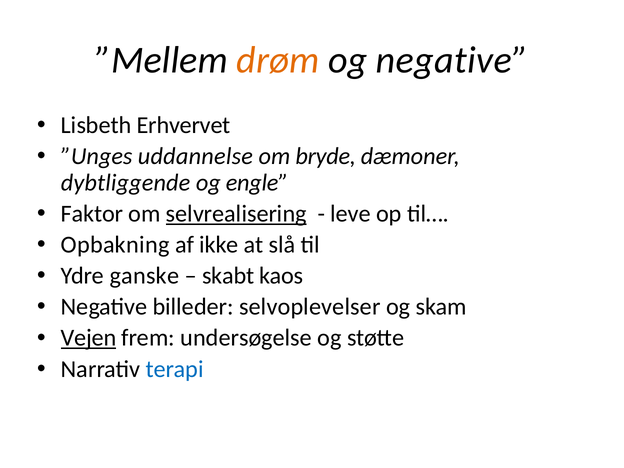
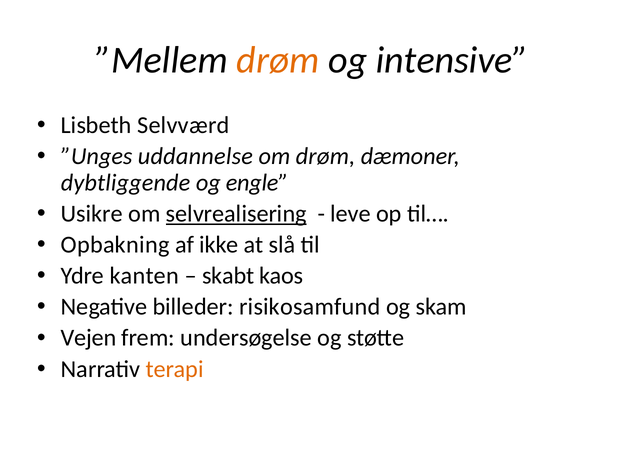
og negative: negative -> intensive (452, 60)
Erhvervet: Erhvervet -> Selvværd (183, 125)
om bryde: bryde -> drøm (325, 156)
Faktor: Faktor -> Usikre (92, 214)
ganske: ganske -> kanten (144, 276)
selvoplevelser: selvoplevelser -> risikosamfund (310, 307)
Vejen underline: present -> none (89, 338)
terapi colour: blue -> orange (175, 369)
